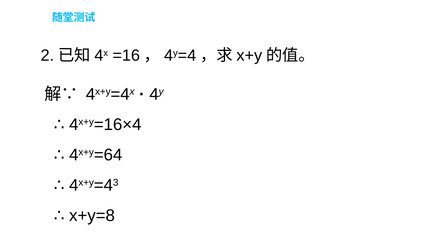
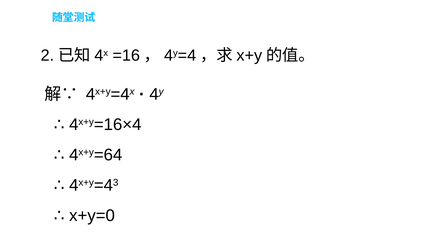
x+y=8: x+y=8 -> x+y=0 (92, 215)
